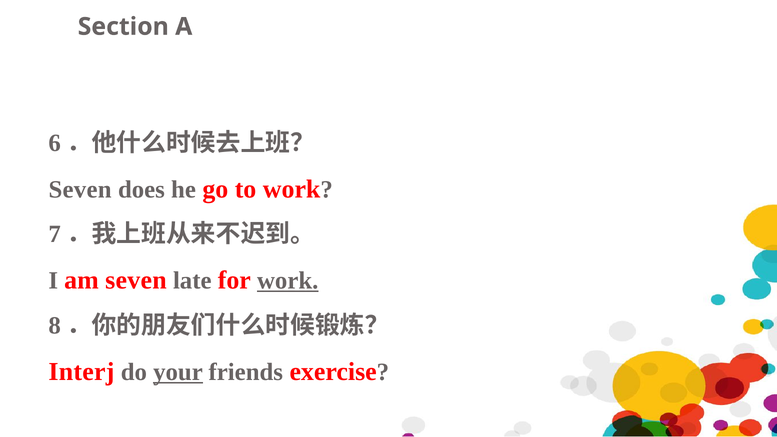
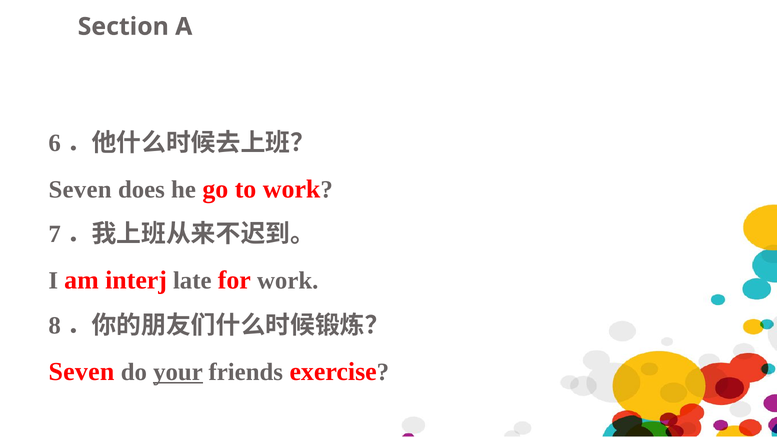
am seven: seven -> interj (136, 280)
work underline: present -> none (288, 281)
Interj: Interj -> Seven (81, 372)
